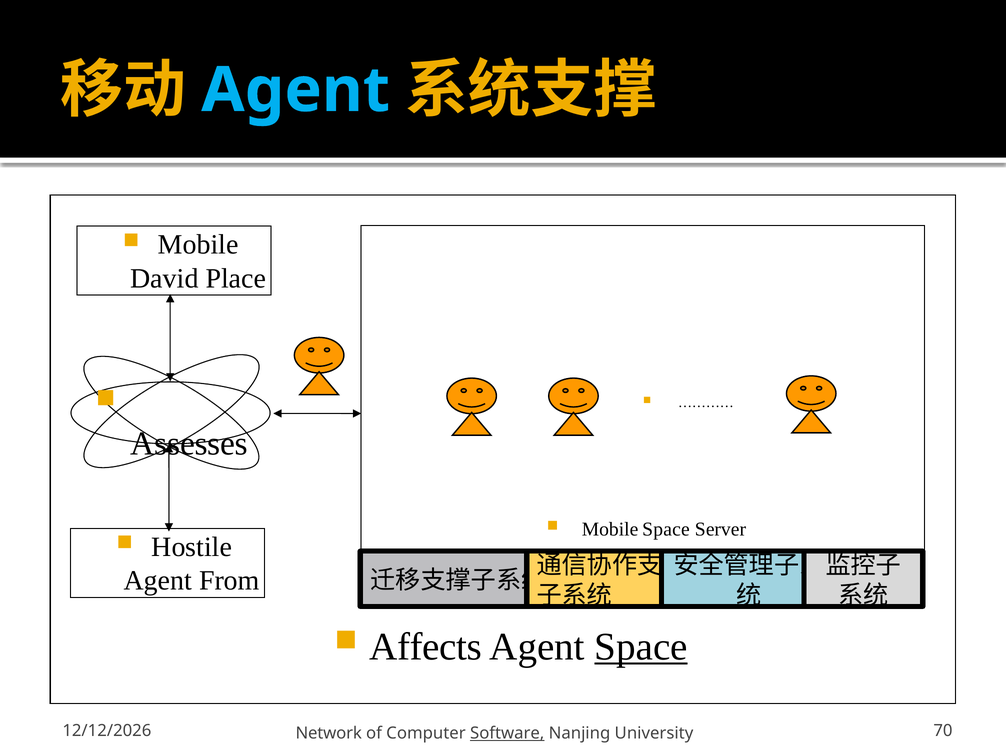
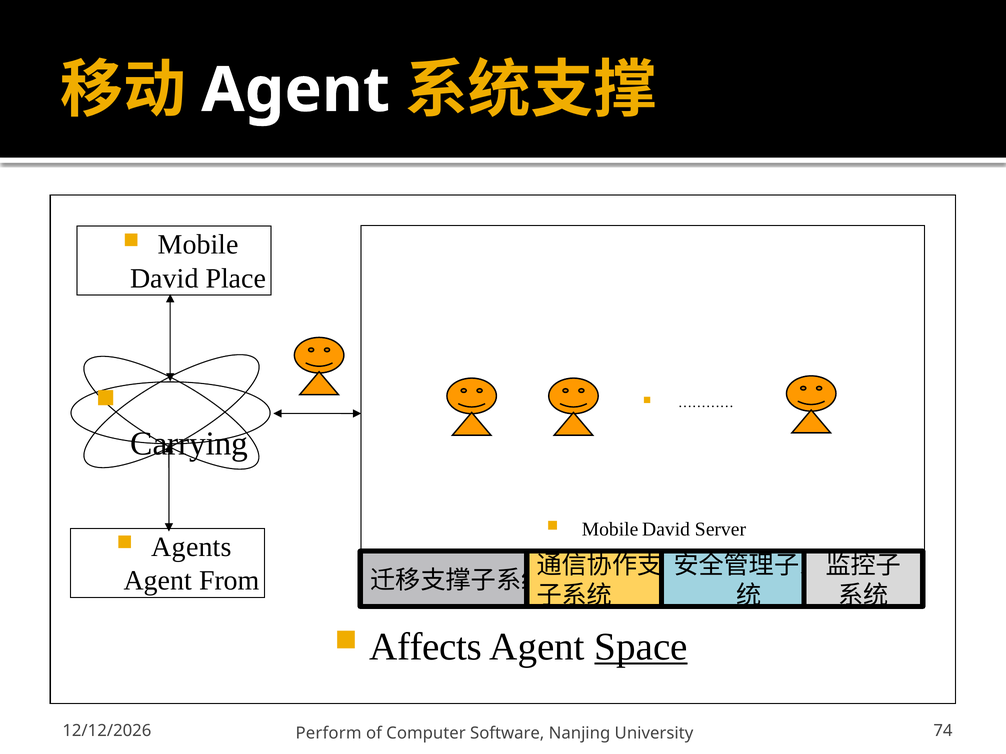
Agent colour: light blue -> white (296, 90)
Assesses: Assesses -> Carrying (189, 444)
Space: Space -> David (666, 530)
Hostile: Hostile -> Agents (192, 547)
Network: Network -> Perform (329, 734)
Software underline: present -> none (507, 734)
70: 70 -> 74 (943, 731)
